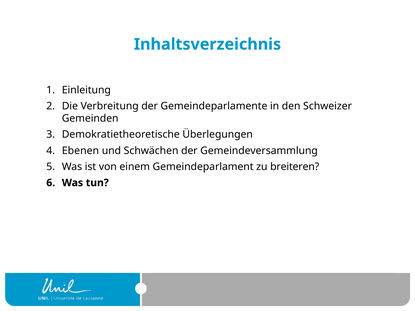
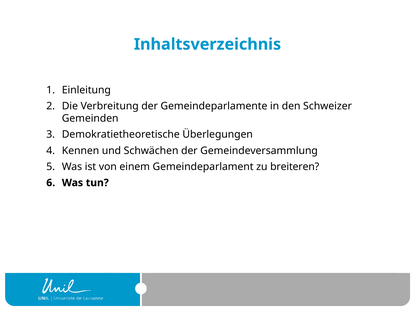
Ebenen: Ebenen -> Kennen (81, 151)
